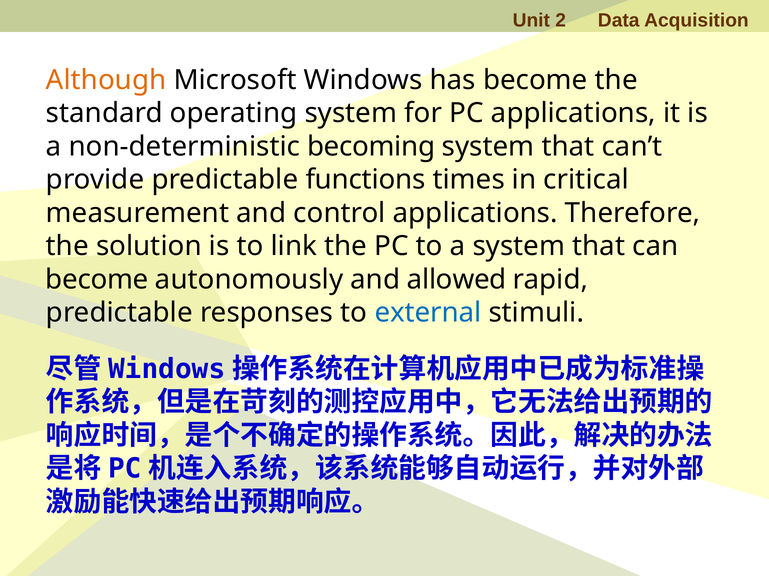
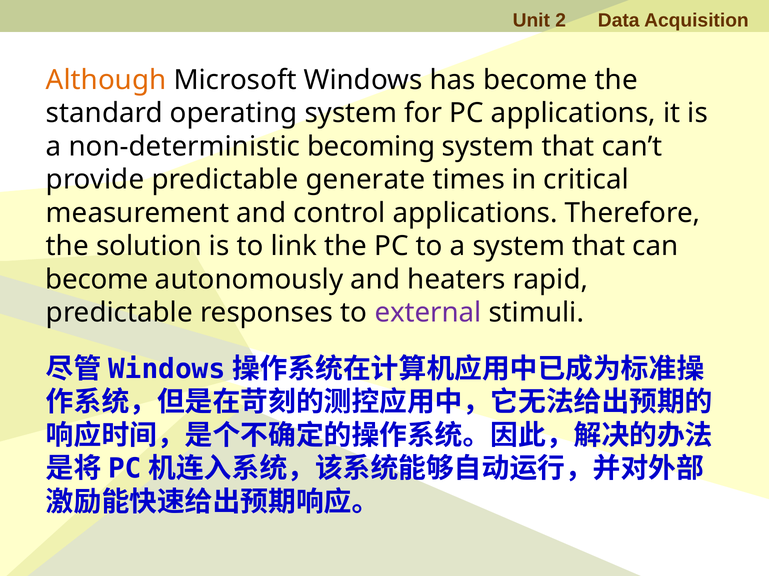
functions: functions -> generate (365, 180)
allowed: allowed -> heaters (457, 280)
external colour: blue -> purple (428, 313)
